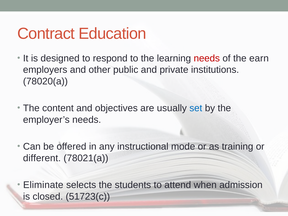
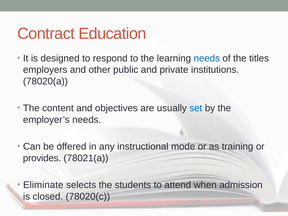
needs colour: red -> blue (207, 58)
earn: earn -> titles (259, 58)
different: different -> provides (42, 158)
51723(c: 51723(c -> 78020(c (88, 196)
